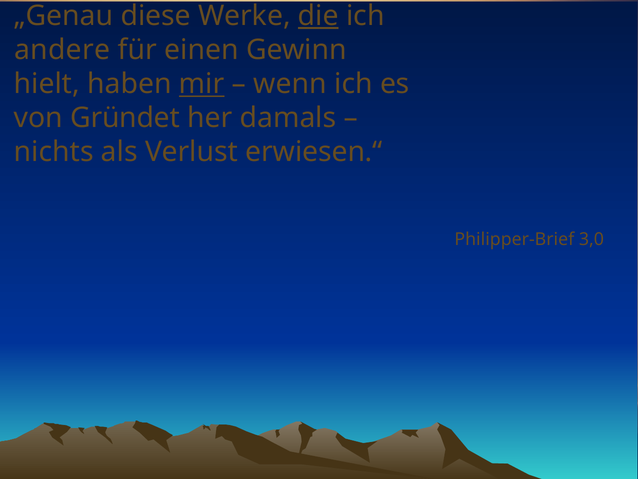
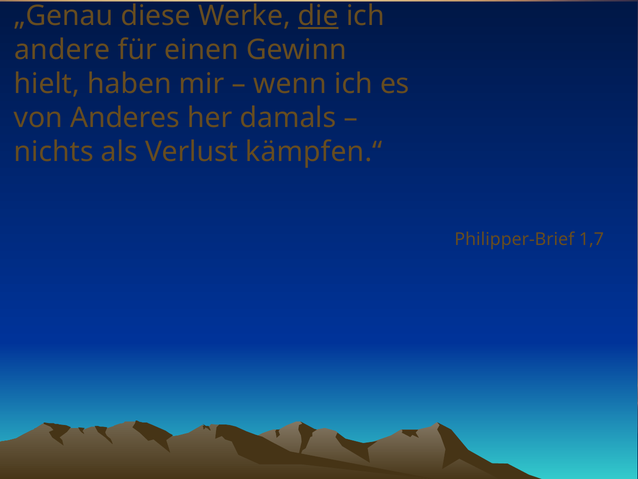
mir underline: present -> none (202, 84)
Gründet: Gründet -> Anderes (125, 118)
erwiesen.“: erwiesen.“ -> kämpfen.“ (314, 152)
3,0: 3,0 -> 1,7 (591, 239)
